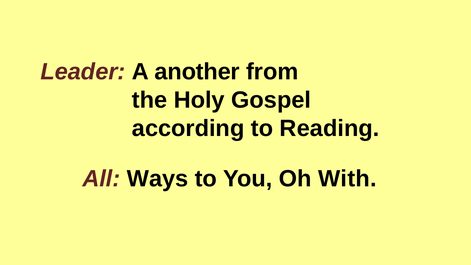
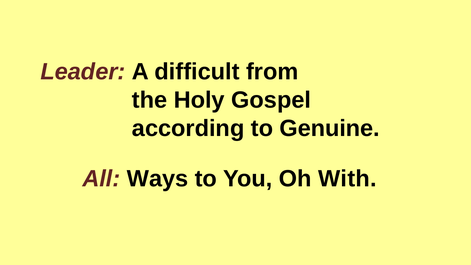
another: another -> difficult (197, 72)
Reading: Reading -> Genuine (330, 128)
